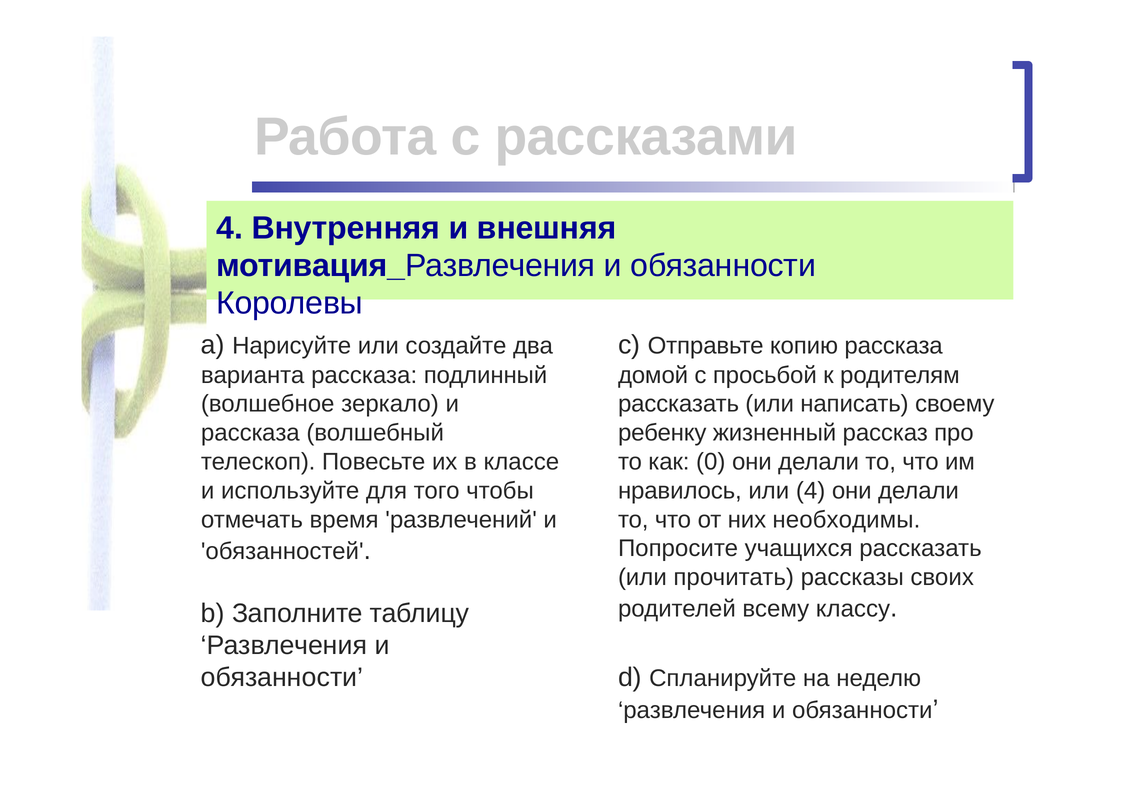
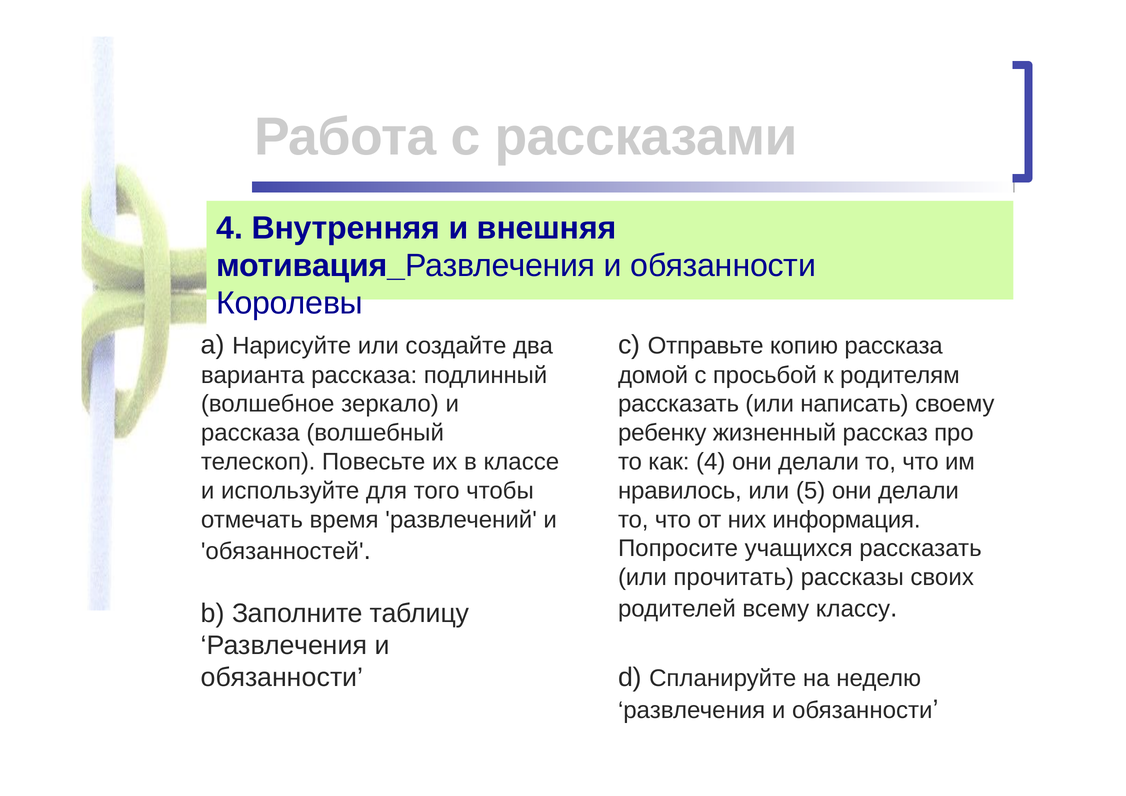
как 0: 0 -> 4 (711, 462)
или 4: 4 -> 5 (811, 491)
необходимы: необходимы -> информация (847, 519)
